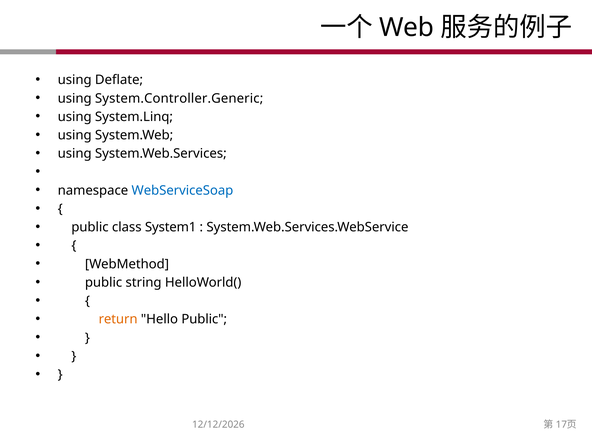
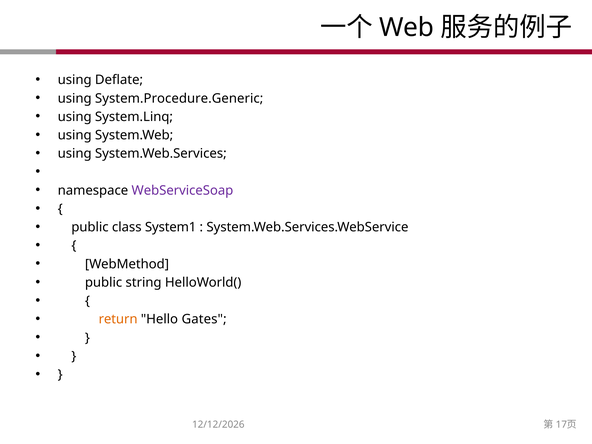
System.Controller.Generic: System.Controller.Generic -> System.Procedure.Generic (179, 98)
WebServiceSoap colour: blue -> purple (182, 190)
Hello Public: Public -> Gates (204, 319)
